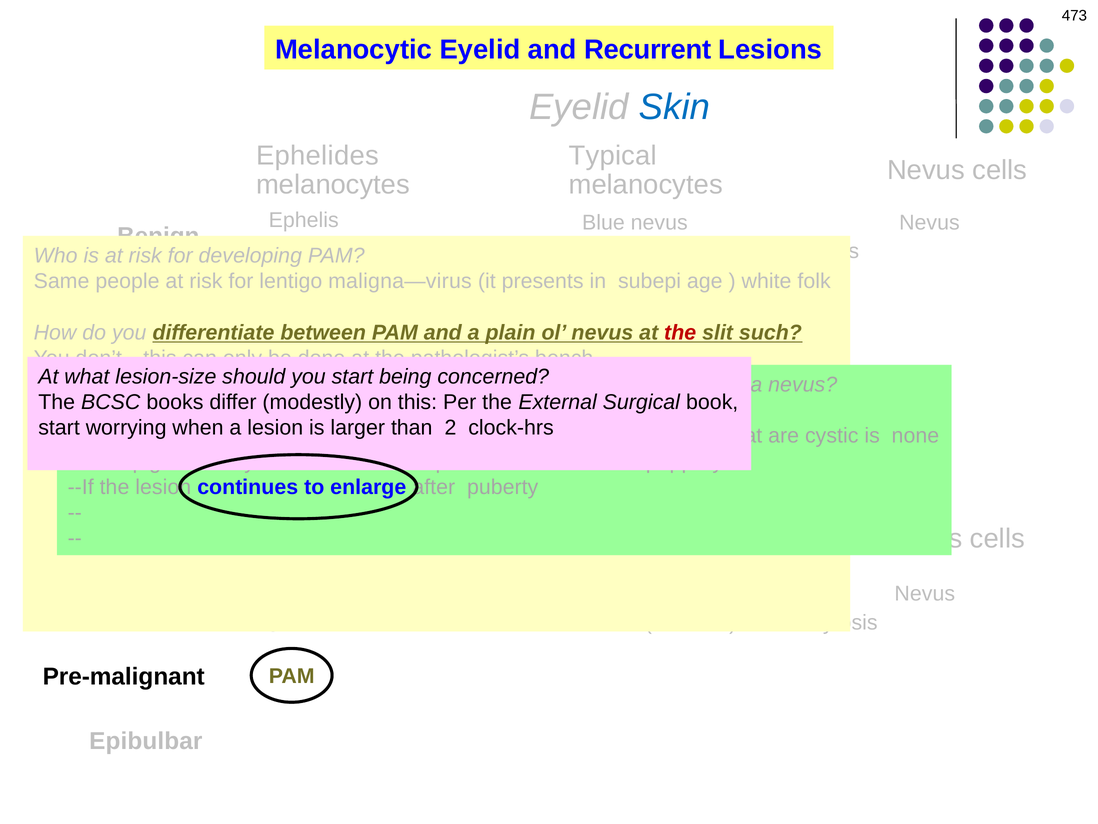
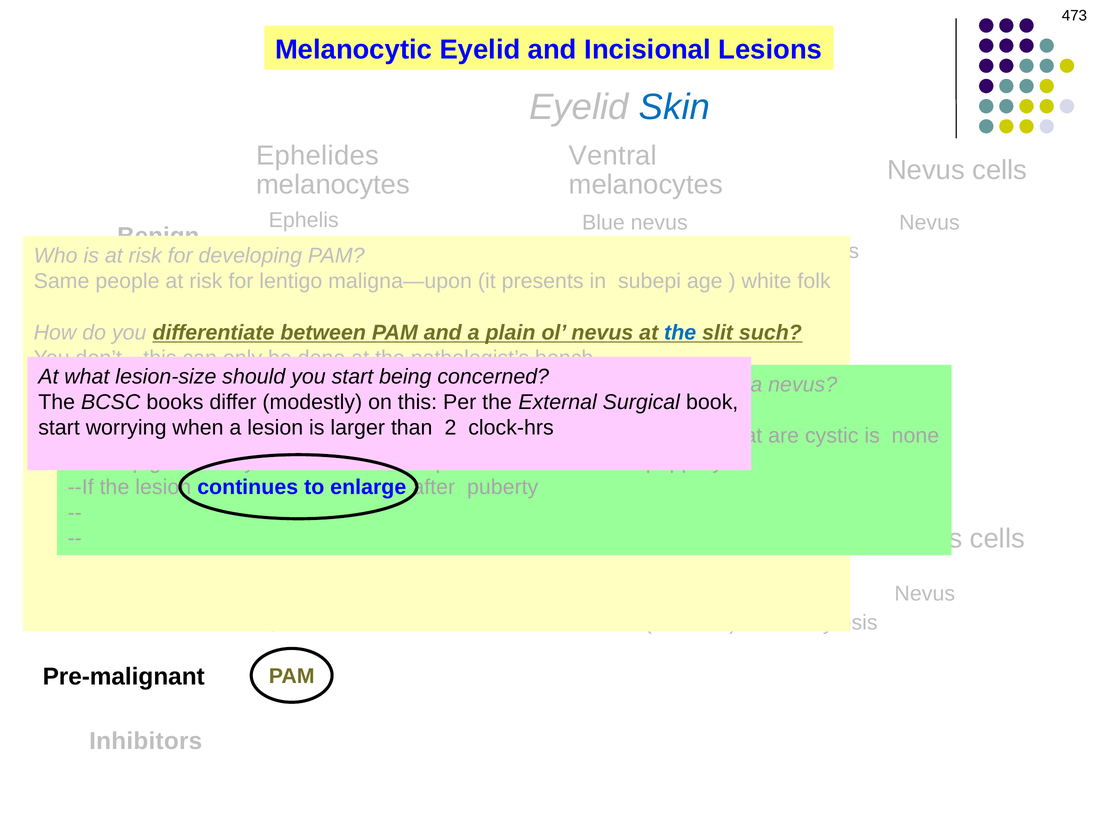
Recurrent: Recurrent -> Incisional (648, 49)
Typical: Typical -> Ventral (613, 156)
maligna—virus: maligna—virus -> maligna—upon (400, 281)
the colour: red -> blue (680, 332)
Epibulbar: Epibulbar -> Inhibitors (146, 741)
